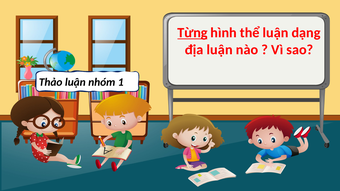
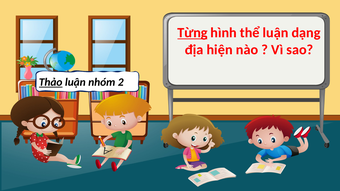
địa luận: luận -> hiện (220, 50)
Thảo underline: none -> present (51, 82)
1: 1 -> 2 (121, 82)
